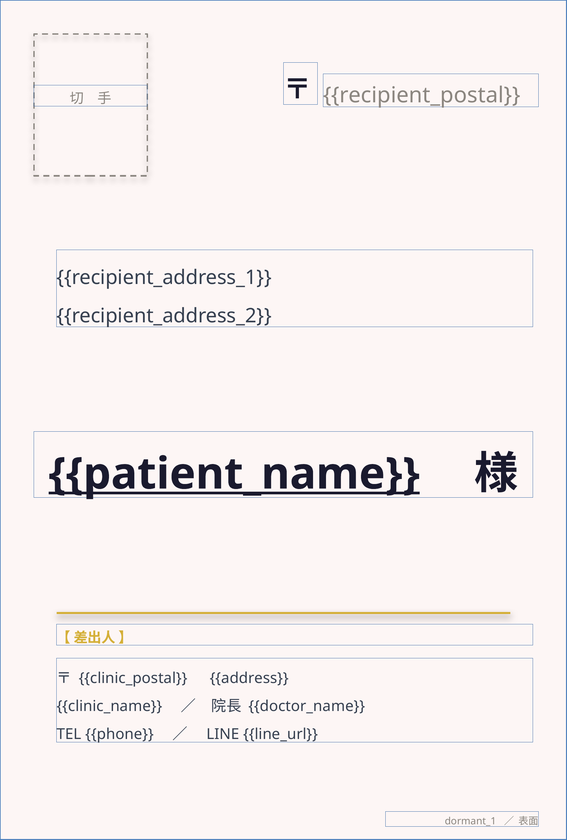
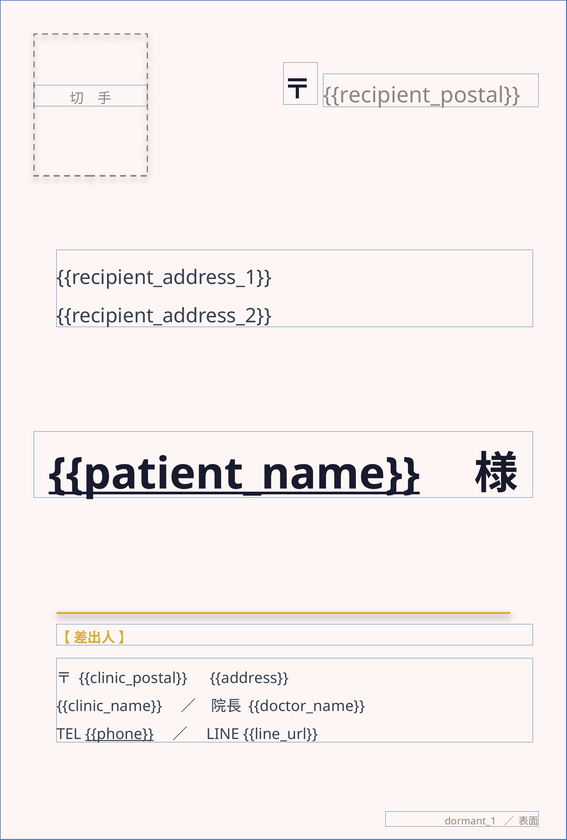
phone underline: none -> present (119, 733)
